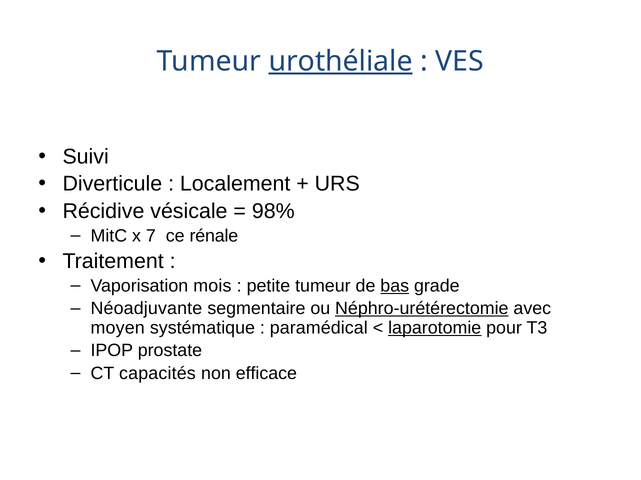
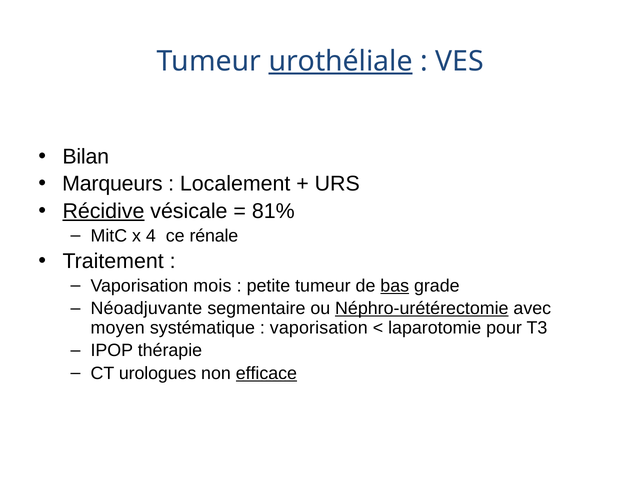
Suivi: Suivi -> Bilan (86, 157)
Diverticule: Diverticule -> Marqueurs (112, 184)
Récidive underline: none -> present (103, 211)
98%: 98% -> 81% (273, 211)
7: 7 -> 4 (151, 236)
paramédical: paramédical -> vaporisation (319, 328)
laparotomie underline: present -> none (435, 328)
prostate: prostate -> thérapie (170, 351)
capacités: capacités -> urologues (158, 374)
efficace underline: none -> present (266, 374)
